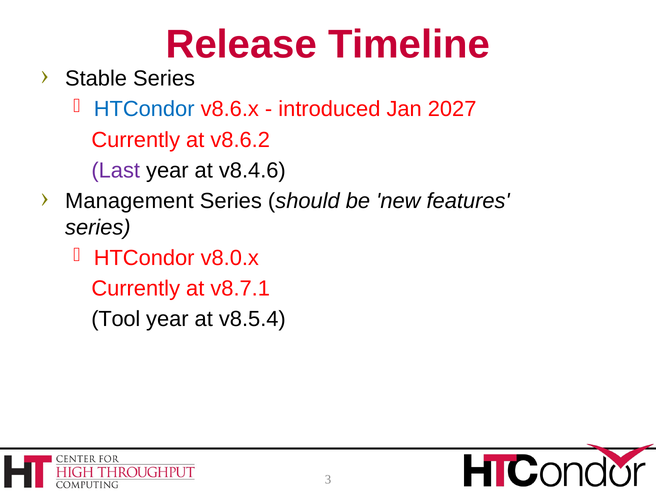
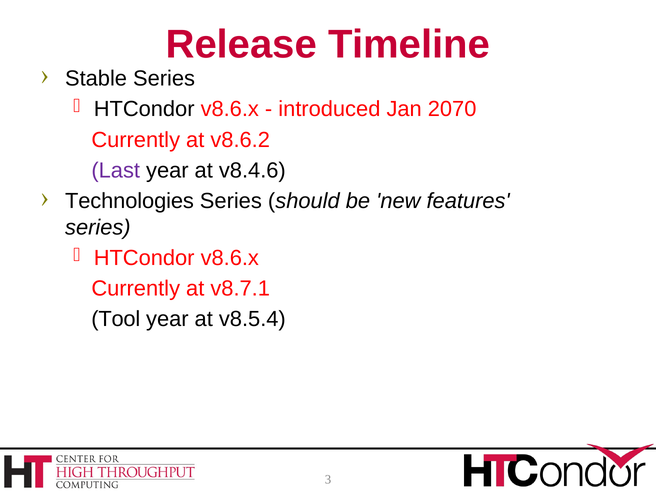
HTCondor colour: blue -> black (144, 109)
2027: 2027 -> 2070 (452, 109)
Management: Management -> Technologies (129, 201)
v8.0.x: v8.0.x -> v8.6.x (230, 258)
